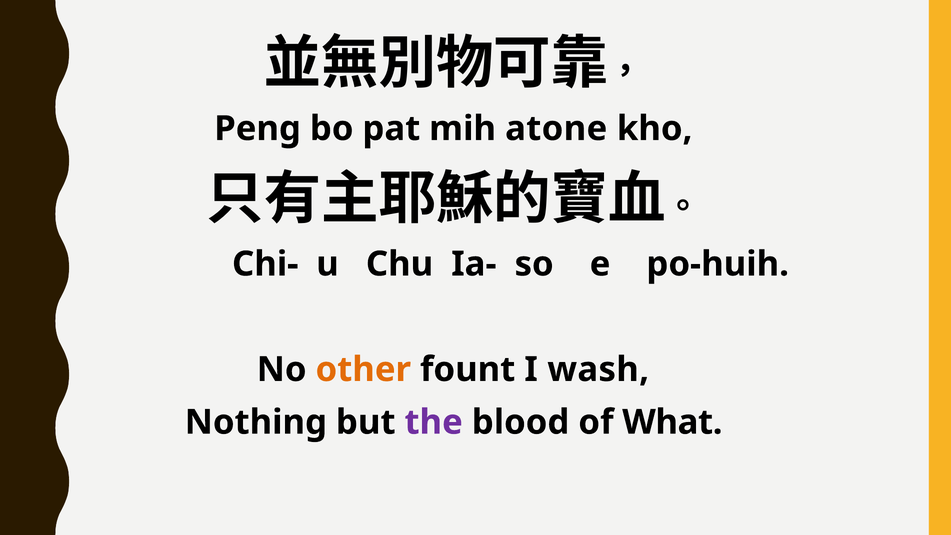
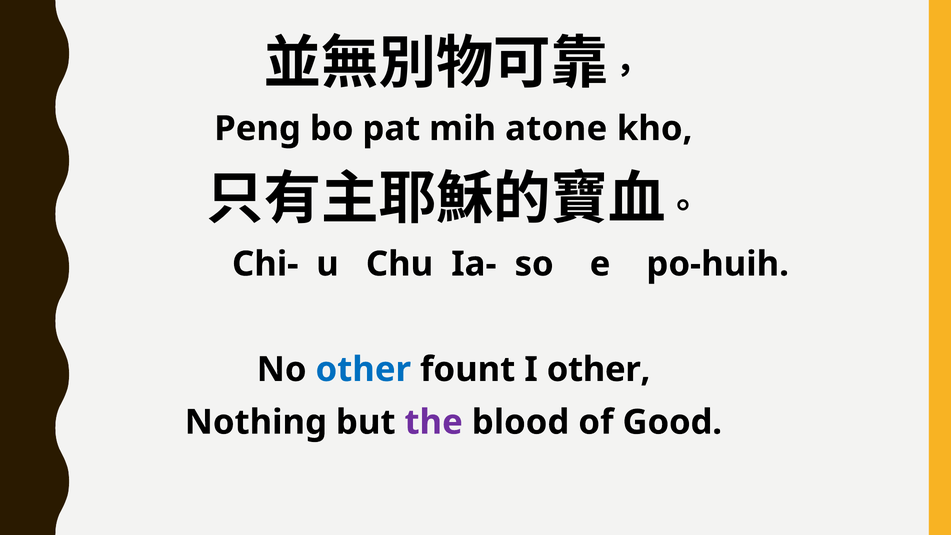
other colour: orange -> blue (363, 369)
I wash: wash -> other (599, 369)
What: What -> Good (672, 422)
